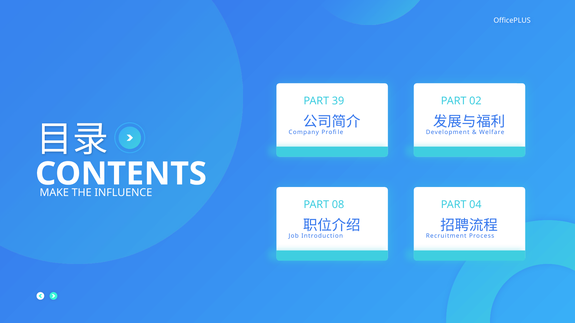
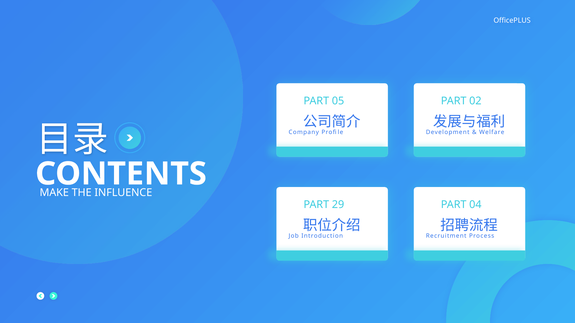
39: 39 -> 05 (338, 101)
08: 08 -> 29 (338, 205)
